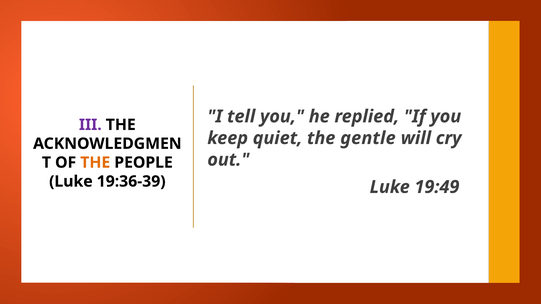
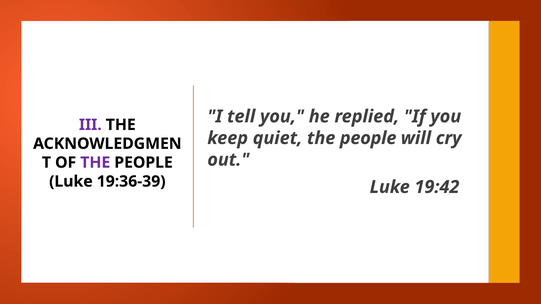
quiet the gentle: gentle -> people (368, 138)
THE colour: orange -> purple (95, 163)
19:49: 19:49 -> 19:42 (437, 187)
